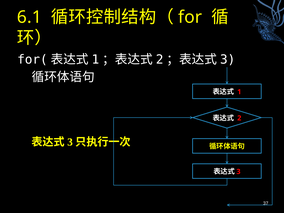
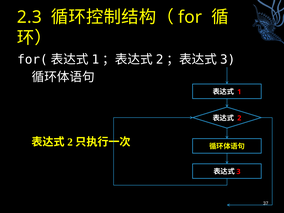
6.1: 6.1 -> 2.3 (29, 17)
3: 3 -> 2 (70, 142)
